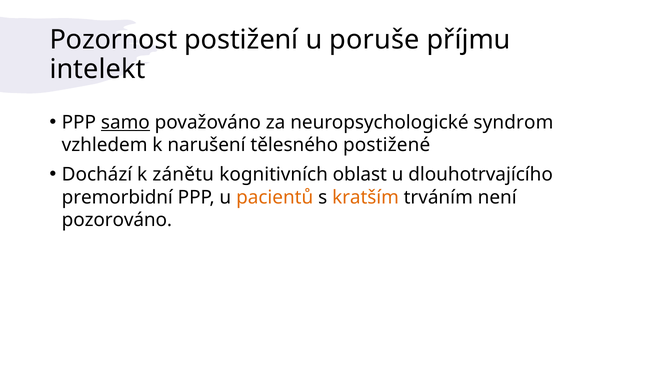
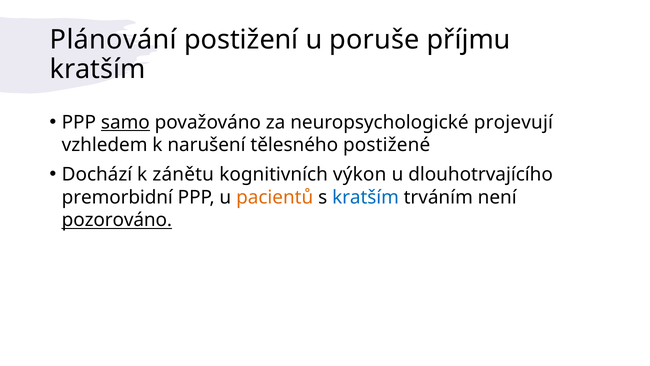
Pozornost: Pozornost -> Plánování (113, 40)
intelekt: intelekt -> kratším (98, 69)
syndrom: syndrom -> projevují (513, 122)
oblast: oblast -> výkon (360, 175)
kratším colour: orange -> blue (366, 197)
pozorováno underline: none -> present (117, 220)
